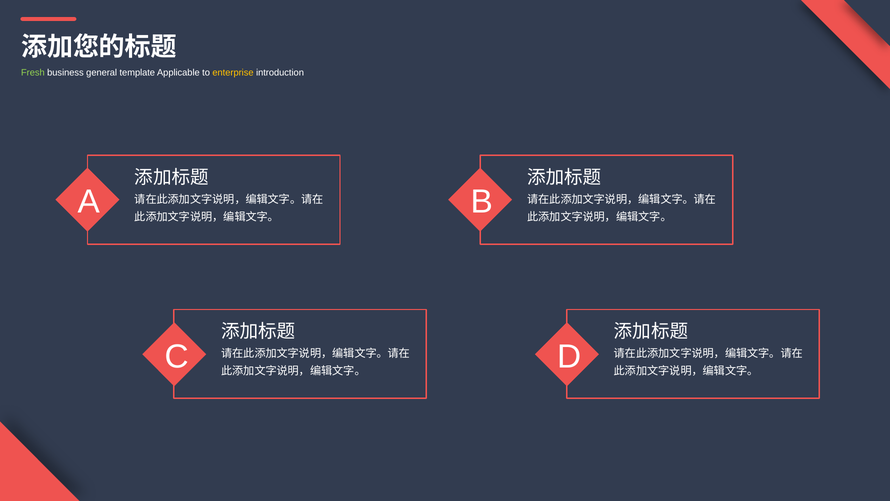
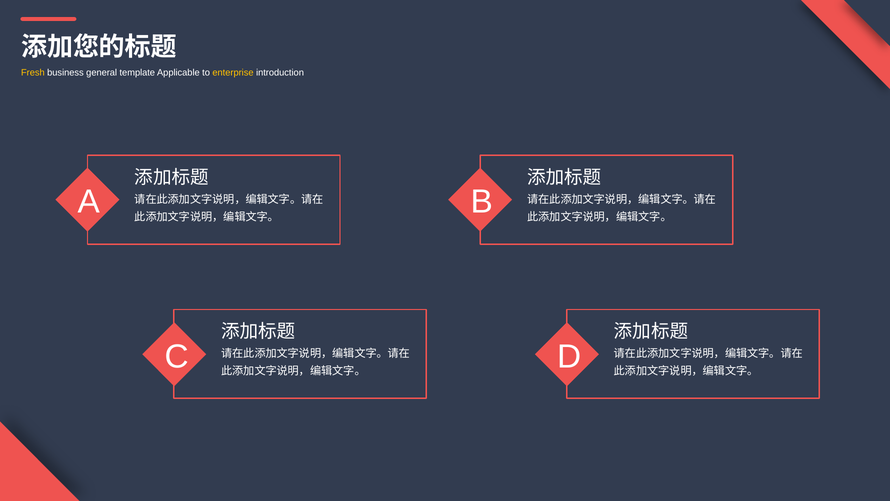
Fresh colour: light green -> yellow (33, 73)
